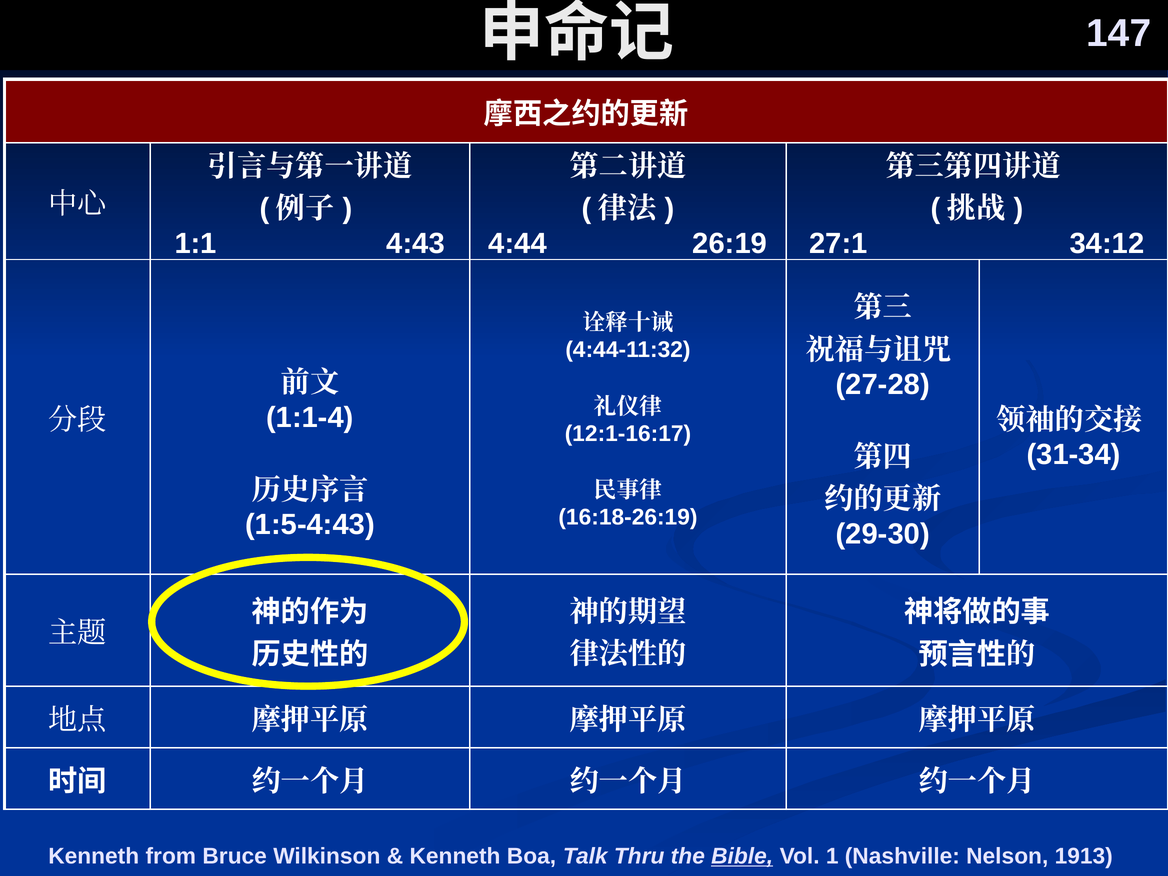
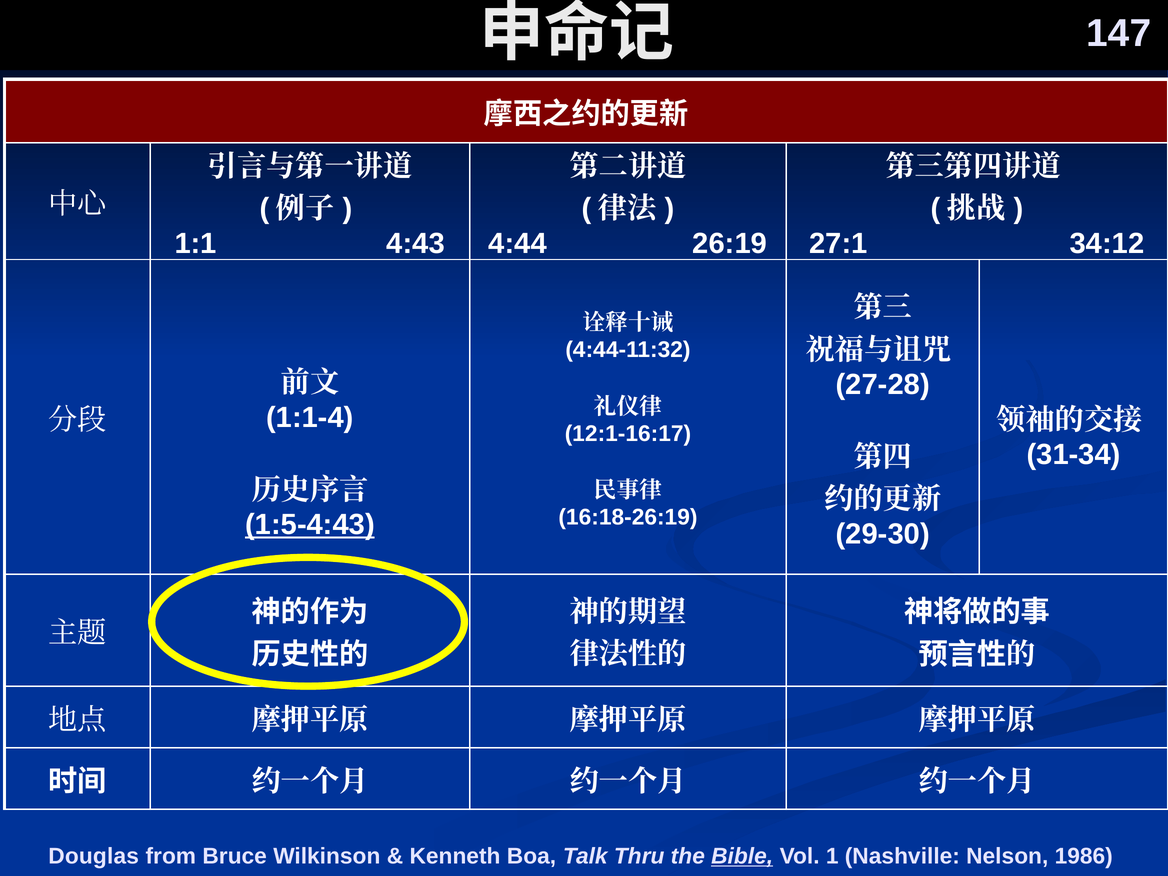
1:5-4:43 underline: none -> present (310, 525)
Kenneth: Kenneth -> Douglas (94, 856)
1913: 1913 -> 1986 (1084, 856)
